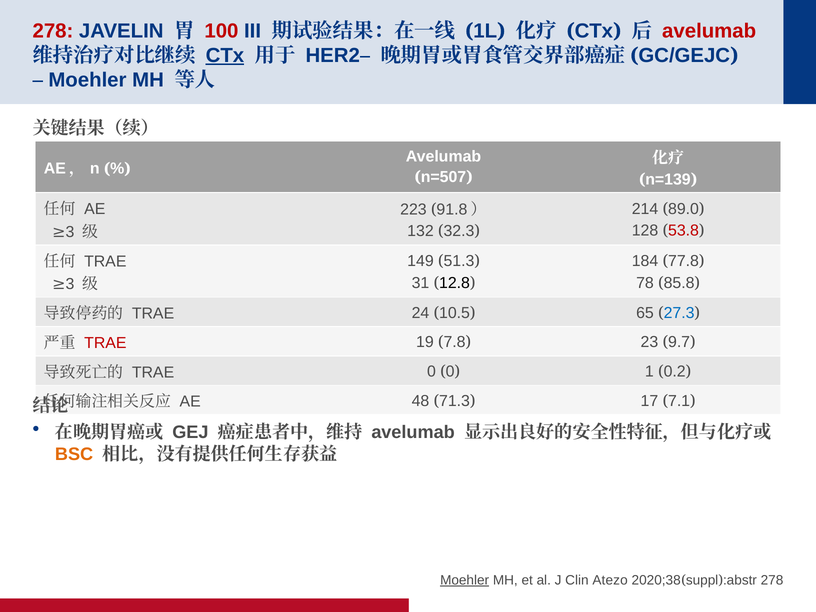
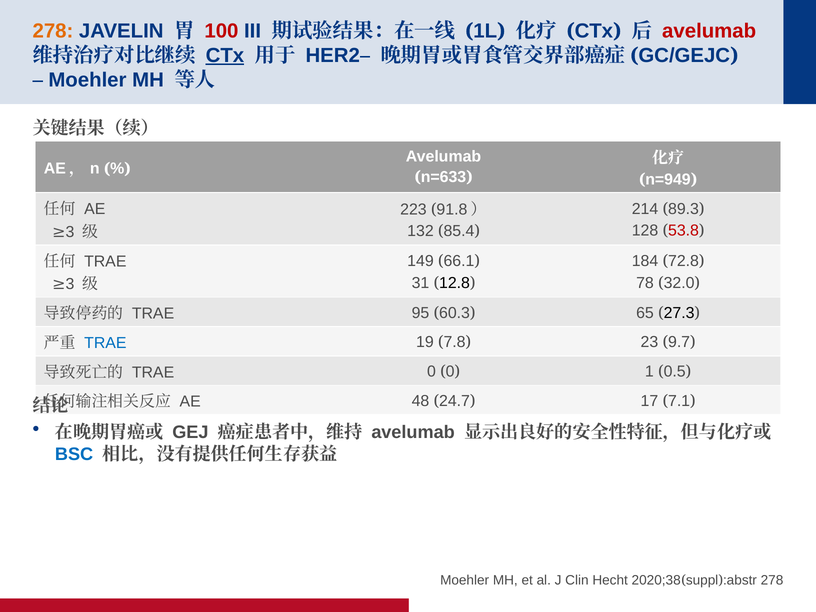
278 colour: red -> orange (53, 31)
n=507: n=507 -> n=633 (443, 177)
n=139: n=139 -> n=949 (668, 179)
89.0: 89.0 -> 89.3 (683, 209)
32.3: 32.3 -> 85.4 (459, 231)
51.3: 51.3 -> 66.1 (459, 261)
77.8: 77.8 -> 72.8 (683, 261)
85.8: 85.8 -> 32.0 (679, 283)
24: 24 -> 95 (420, 313)
10.5: 10.5 -> 60.3 (455, 313)
27.3 colour: blue -> black (679, 313)
TRAE colour: red -> blue (105, 343)
0.2: 0.2 -> 0.5 (675, 372)
71.3: 71.3 -> 24.7 (455, 401)
BSC colour: orange -> blue (74, 454)
Moehler underline: present -> none (465, 580)
Atezo: Atezo -> Hecht (610, 580)
